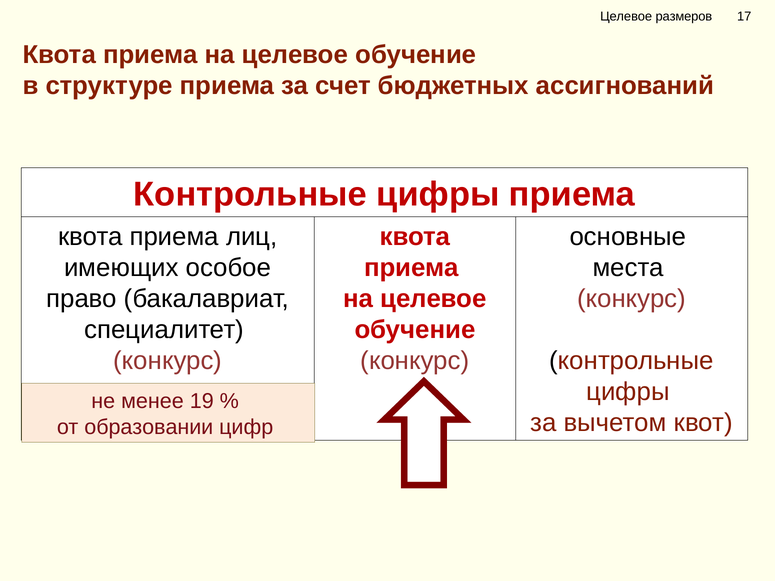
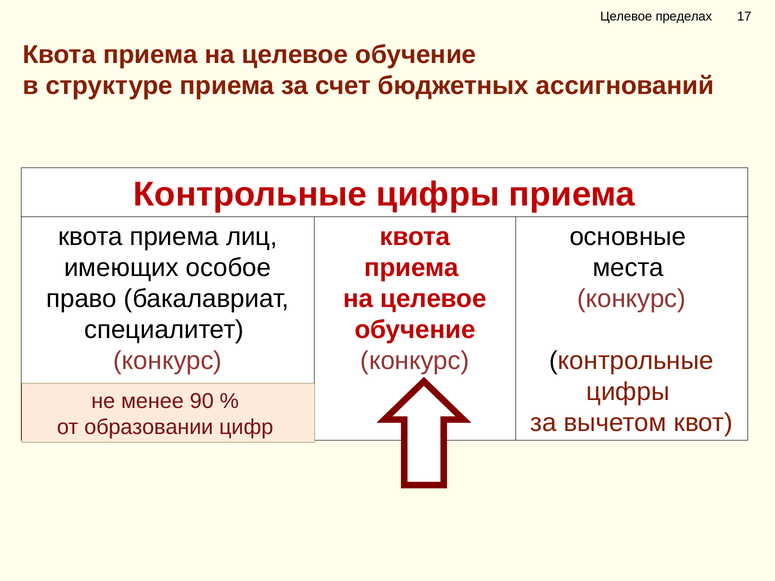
размеров: размеров -> пределах (684, 16)
19: 19 -> 90 (202, 401)
